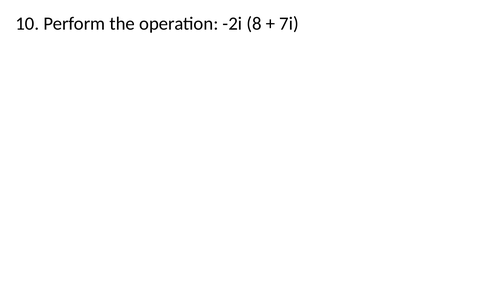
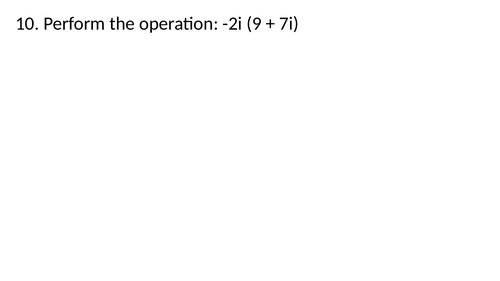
8: 8 -> 9 (254, 24)
